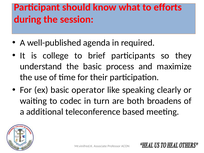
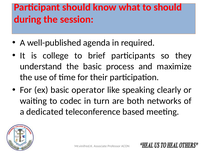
to efforts: efforts -> should (168, 7)
broadens: broadens -> networks (164, 101)
additional: additional -> dedicated (45, 112)
